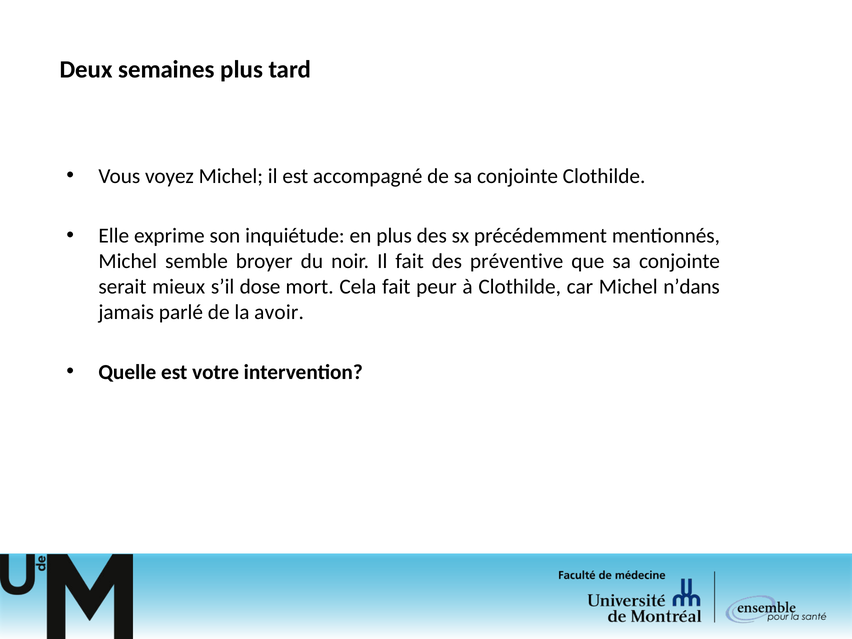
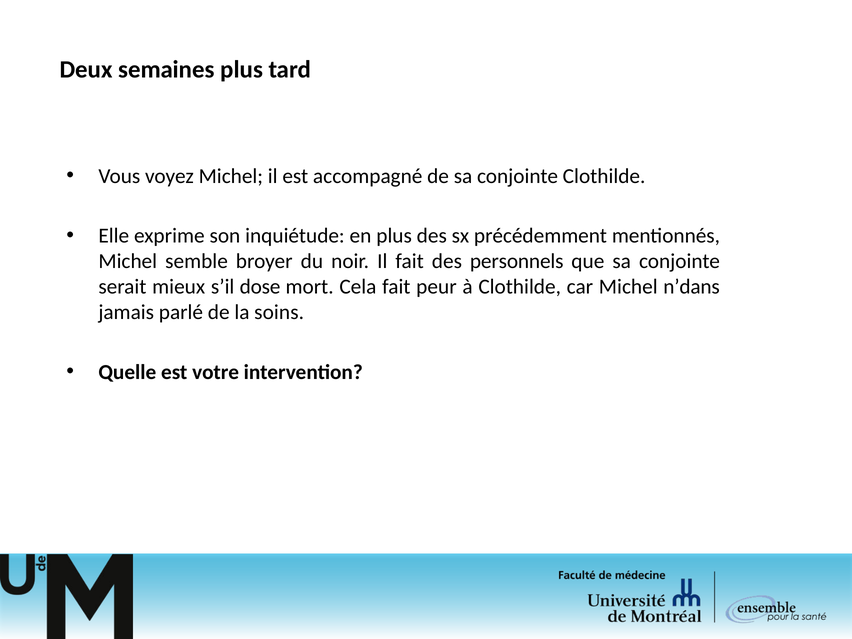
préventive: préventive -> personnels (517, 261)
avoir: avoir -> soins (279, 312)
